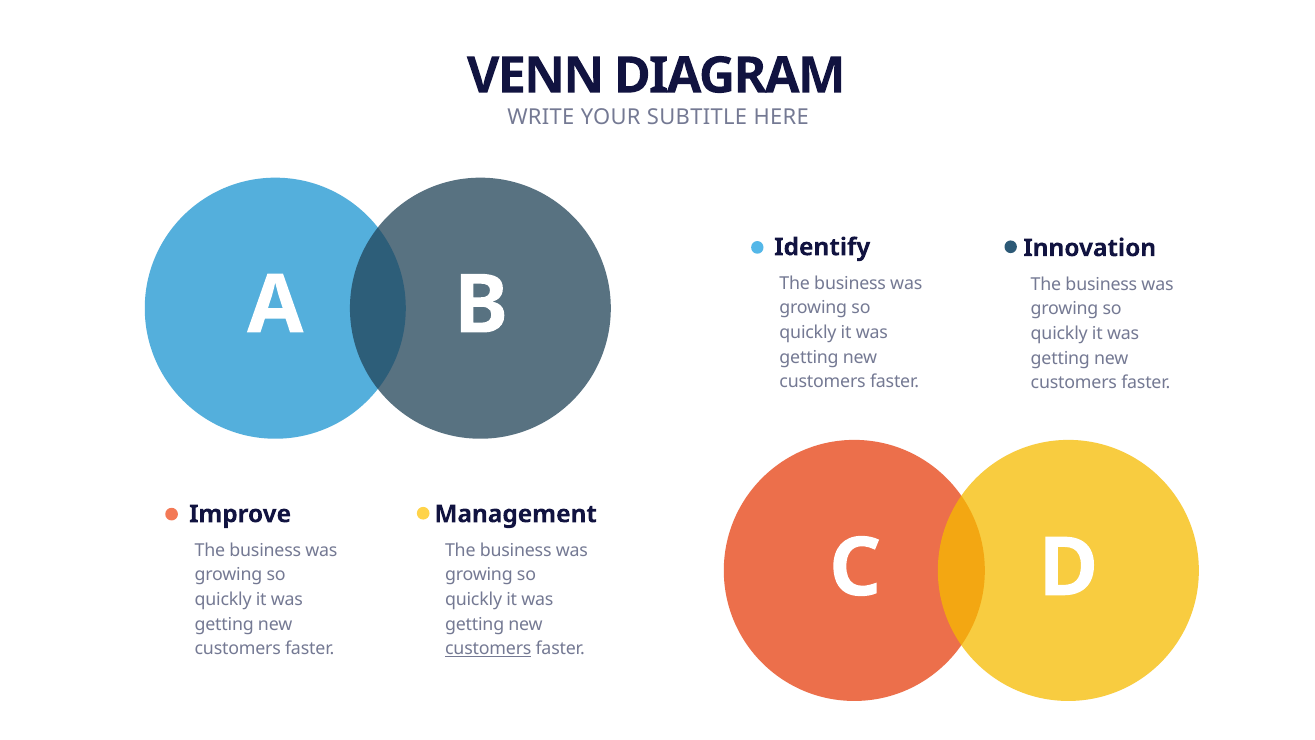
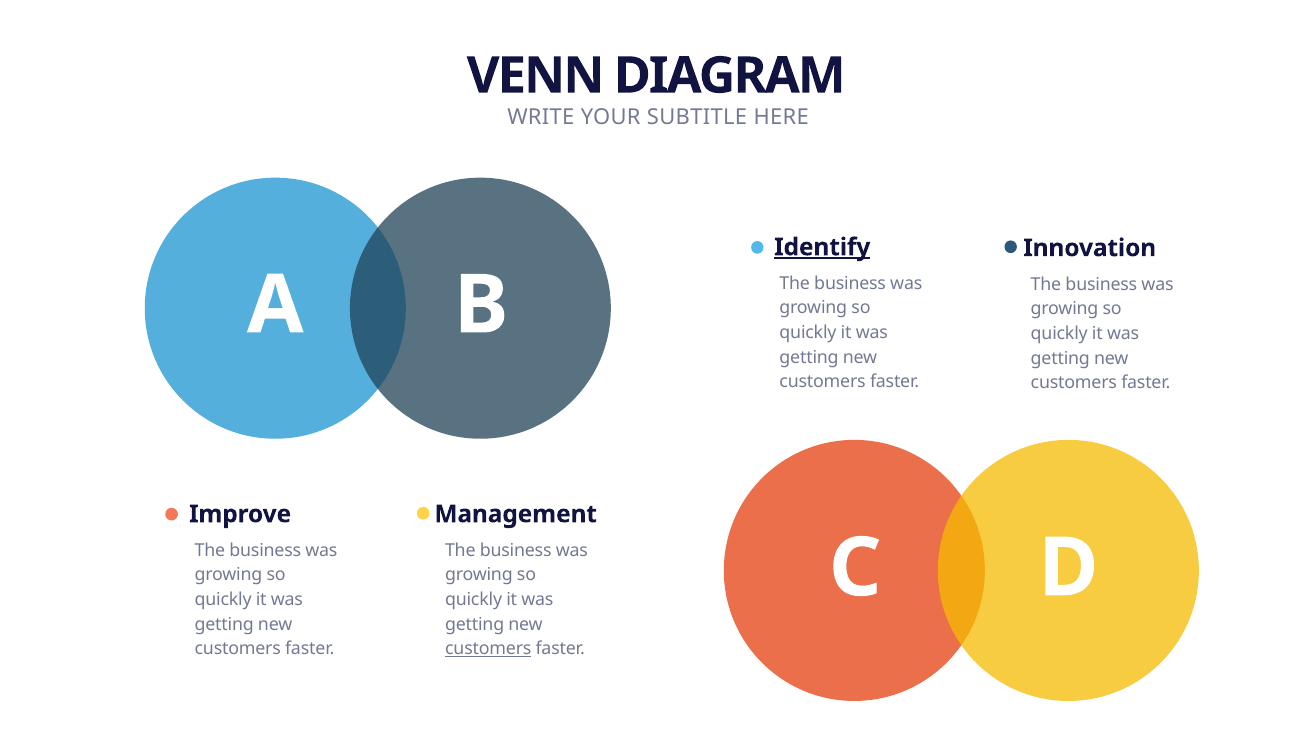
Identify underline: none -> present (822, 247)
